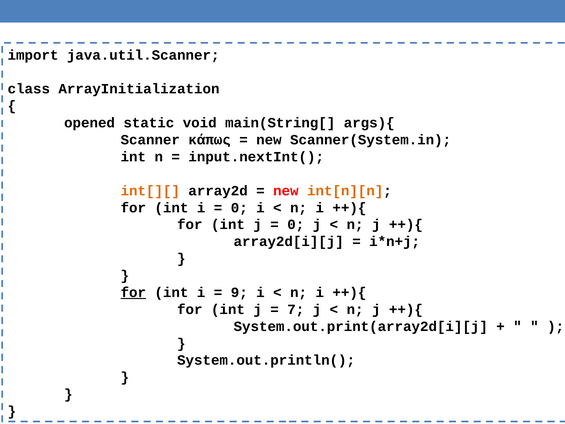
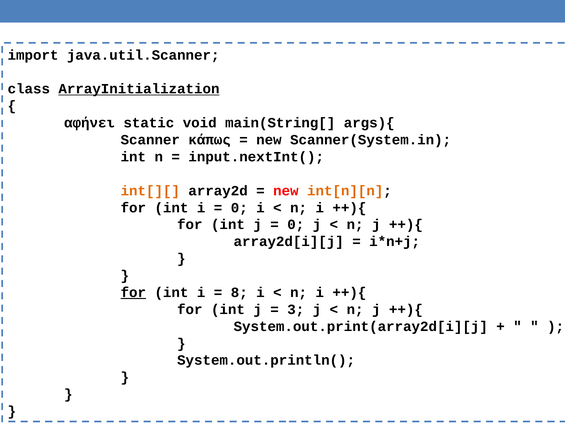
ArrayInitialization underline: none -> present (139, 89)
opened: opened -> αφήνει (90, 123)
9: 9 -> 8 (239, 292)
7: 7 -> 3 (296, 309)
